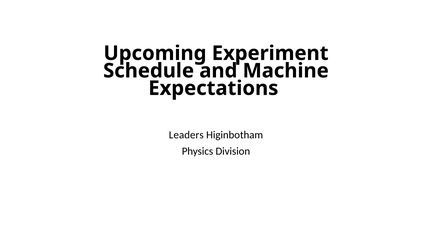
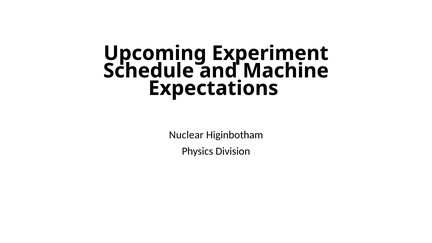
Leaders: Leaders -> Nuclear (186, 135)
